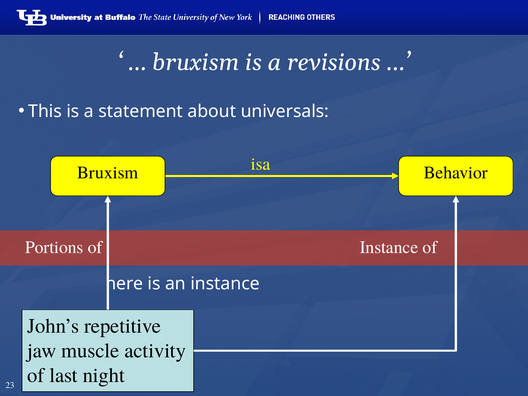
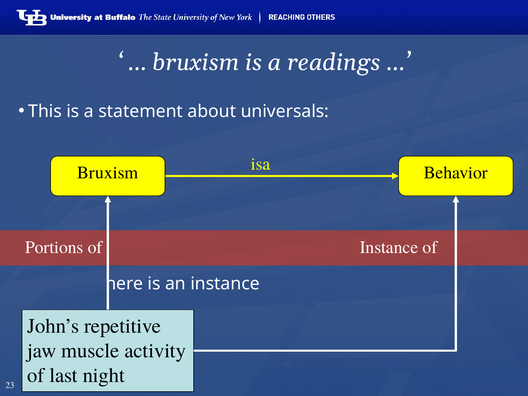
revisions: revisions -> readings (334, 62)
